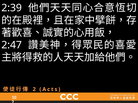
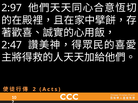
2:39: 2:39 -> 2:97 (12, 8)
